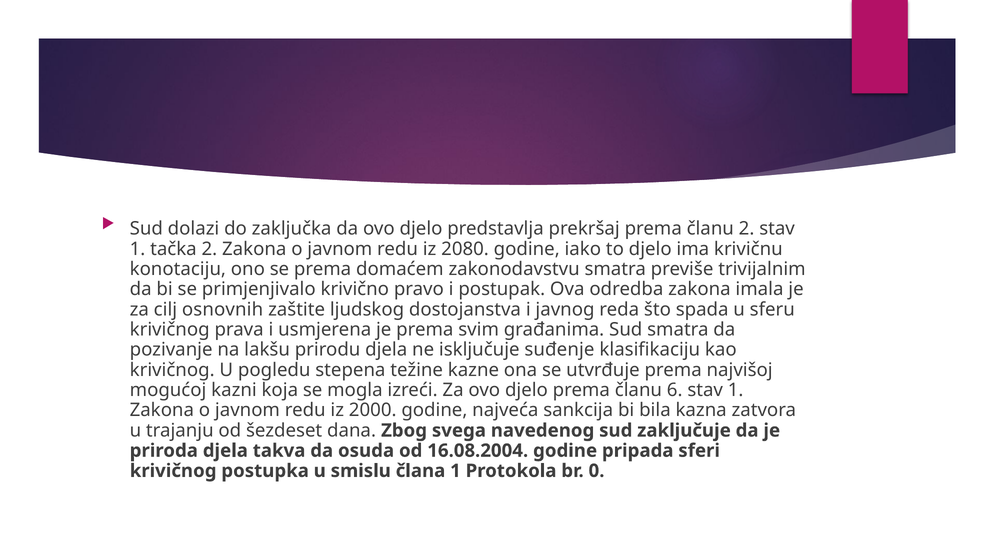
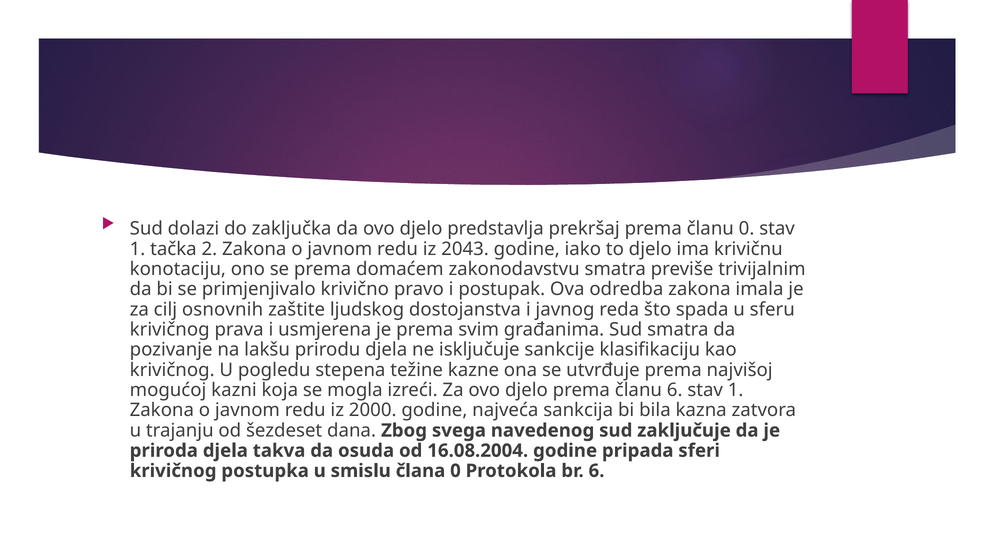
članu 2: 2 -> 0 (747, 229)
2080: 2080 -> 2043 (465, 249)
suđenje: suđenje -> sankcije (559, 350)
člana 1: 1 -> 0 (455, 471)
br 0: 0 -> 6 (597, 471)
